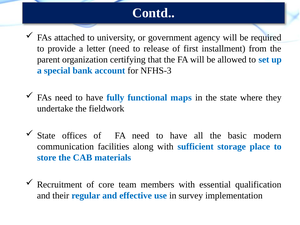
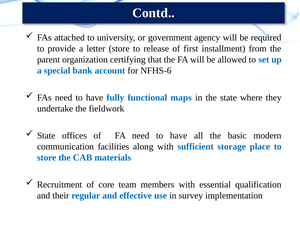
letter need: need -> store (119, 49)
NFHS-3: NFHS-3 -> NFHS-6 (156, 71)
